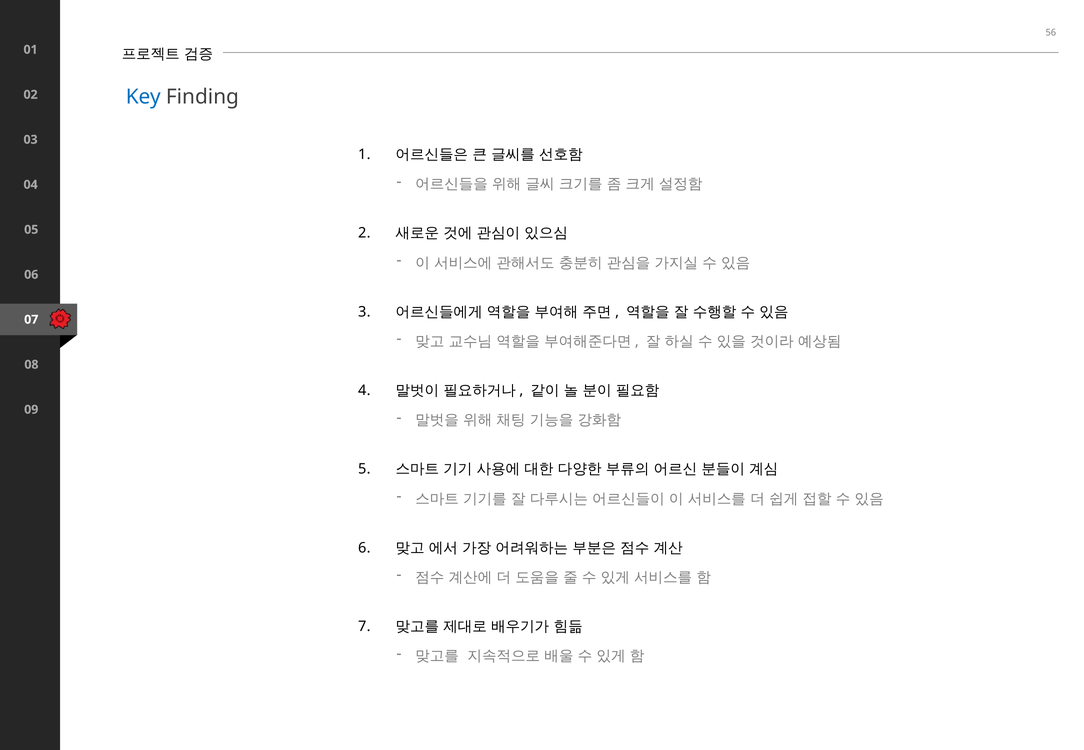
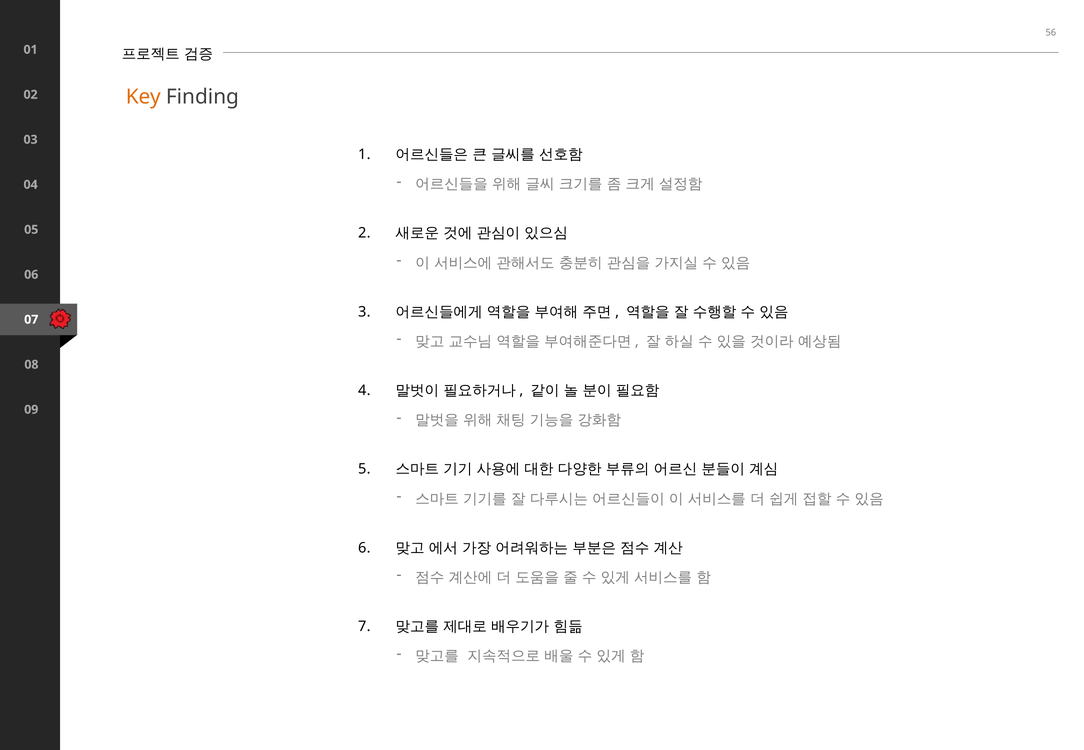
Key colour: blue -> orange (143, 97)
